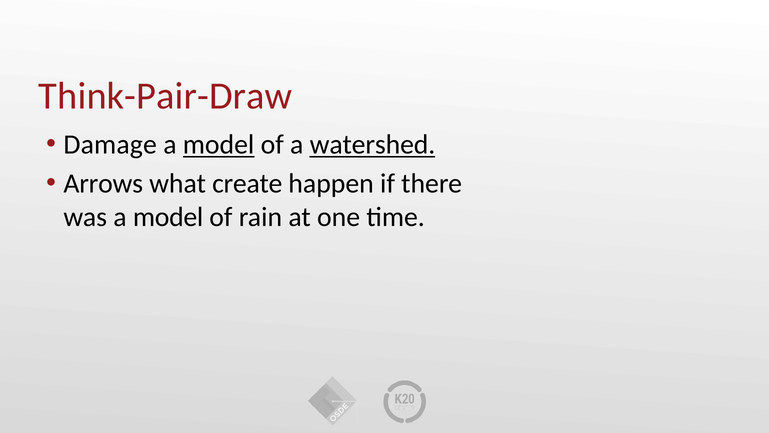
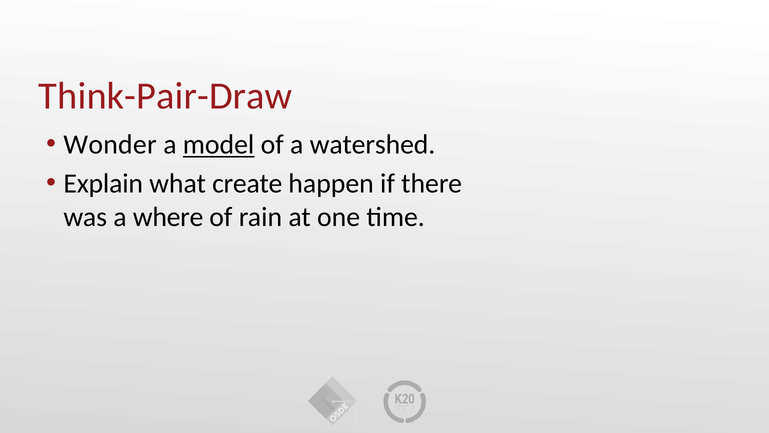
Damage: Damage -> Wonder (110, 145)
watershed underline: present -> none (373, 145)
Arrows: Arrows -> Explain (103, 183)
was a model: model -> where (168, 217)
